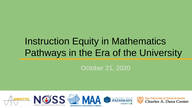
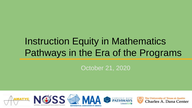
University: University -> Programs (161, 53)
